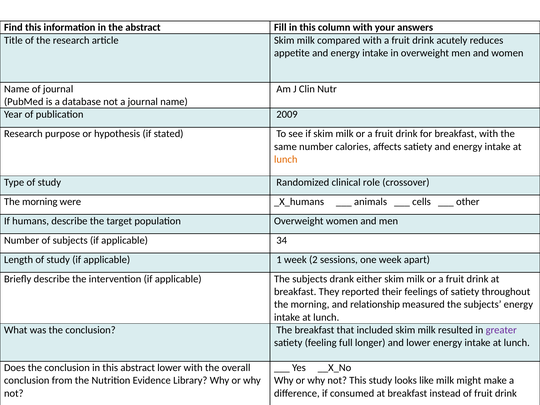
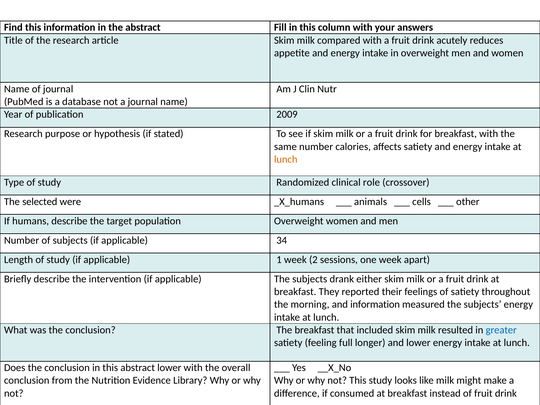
morning: morning -> selected (40, 202)
and relationship: relationship -> information (375, 304)
greater colour: purple -> blue (501, 330)
